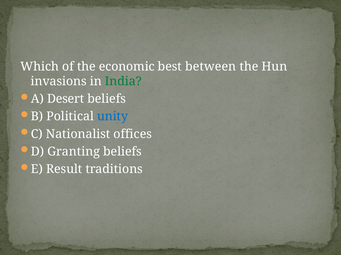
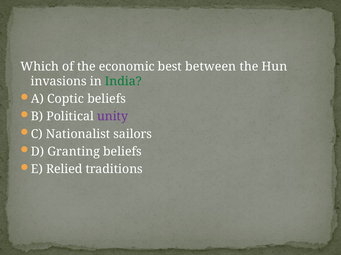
Desert: Desert -> Coptic (66, 99)
unity colour: blue -> purple (113, 117)
offices: offices -> sailors (133, 134)
Result: Result -> Relied (64, 170)
